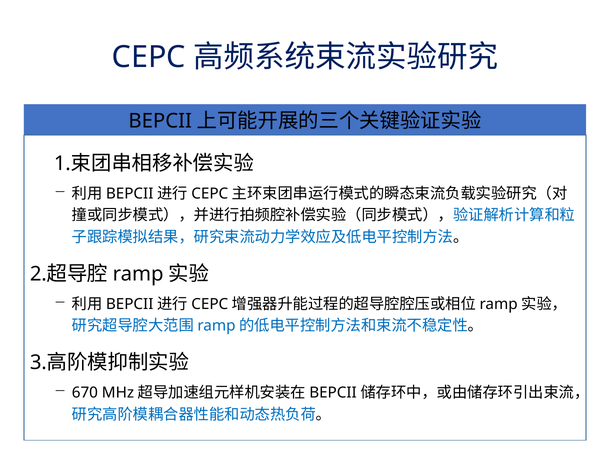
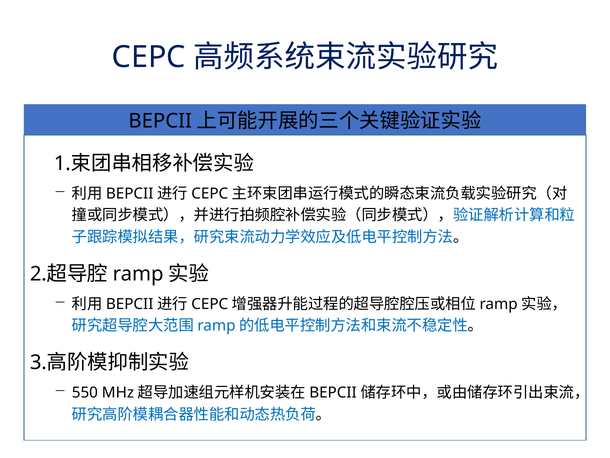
670: 670 -> 550 (85, 392)
